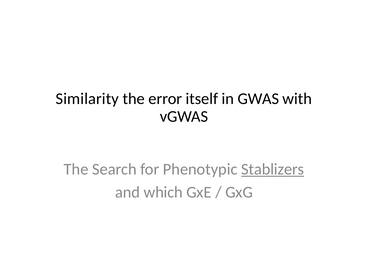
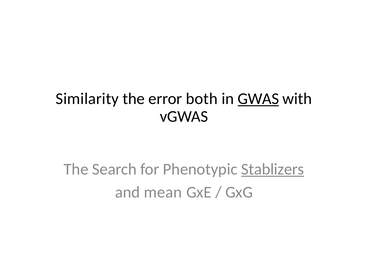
itself: itself -> both (202, 99)
GWAS underline: none -> present (258, 99)
which: which -> mean (163, 192)
